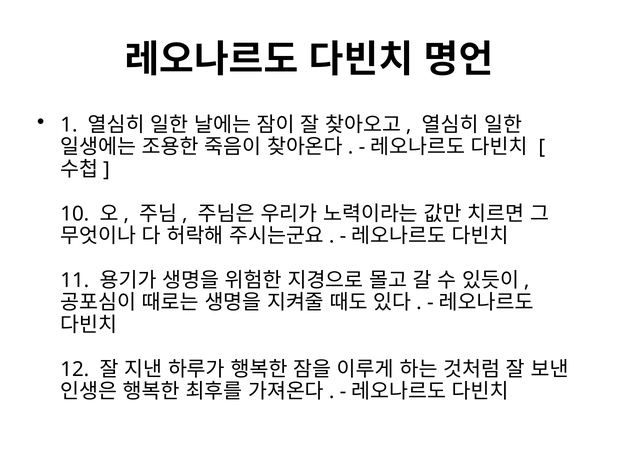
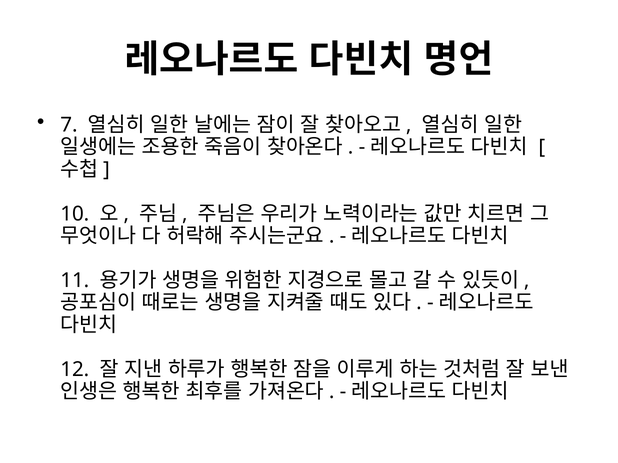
1: 1 -> 7 (69, 125)
